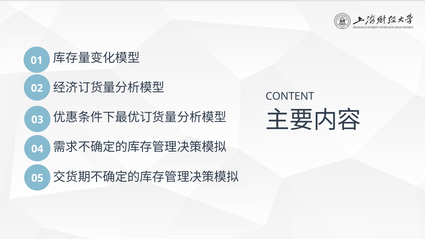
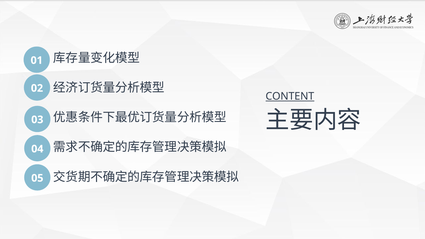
CONTENT underline: none -> present (290, 96)
